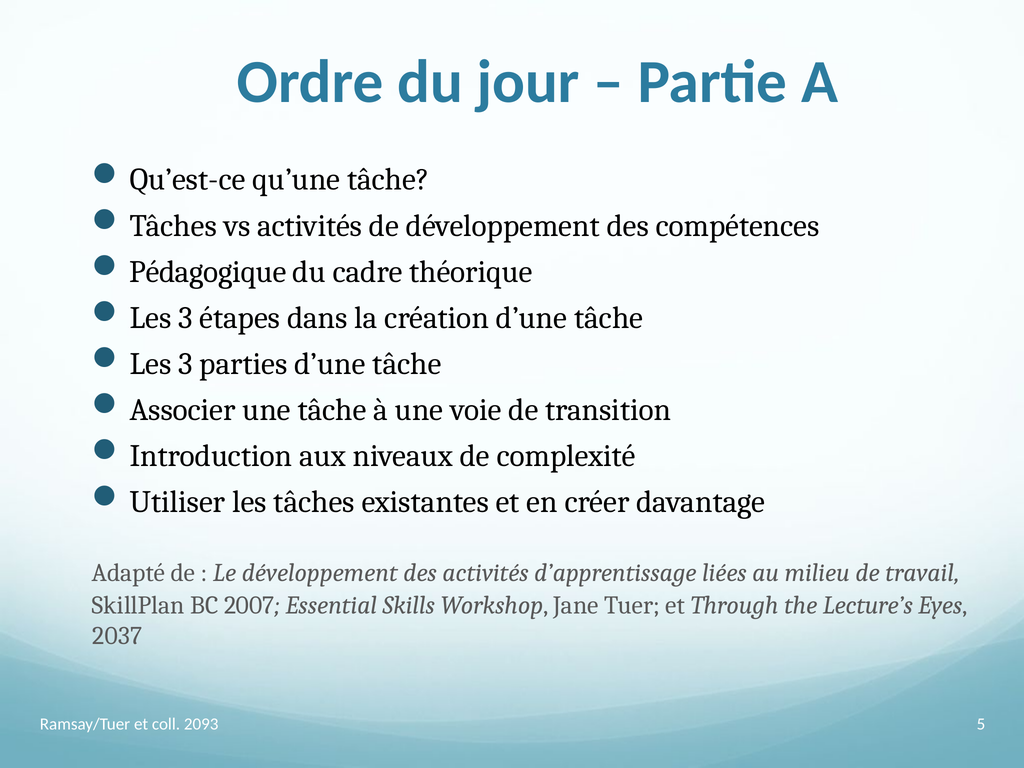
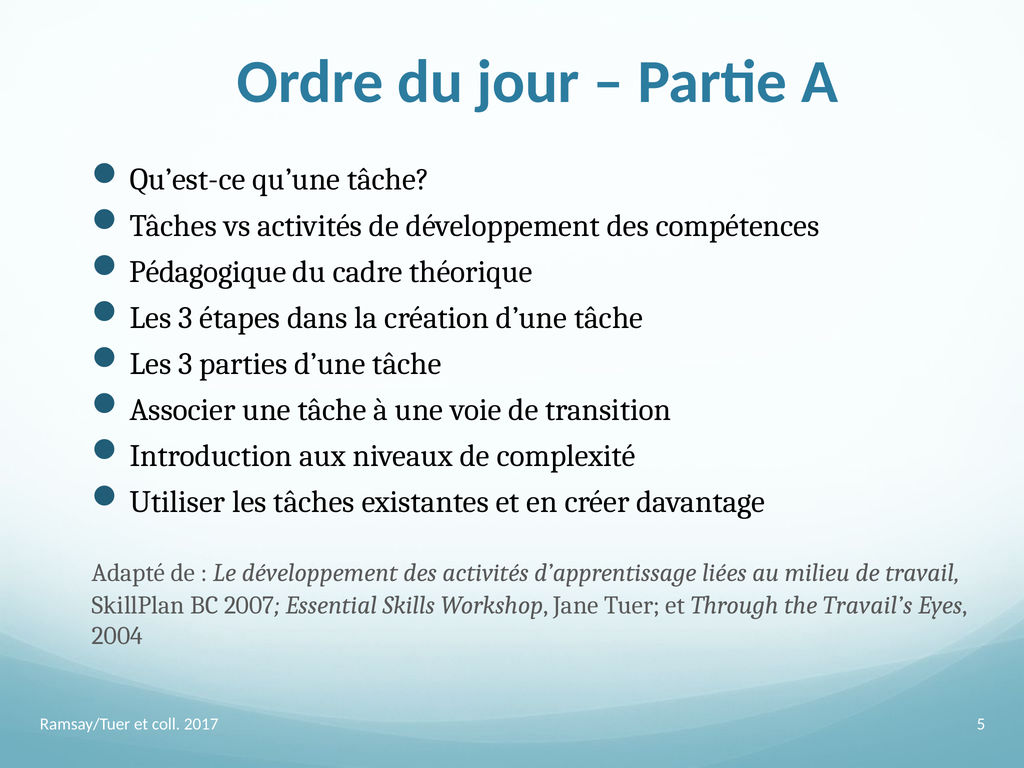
Lecture’s: Lecture’s -> Travail’s (868, 605)
2037: 2037 -> 2004 (117, 636)
2093: 2093 -> 2017 (201, 724)
